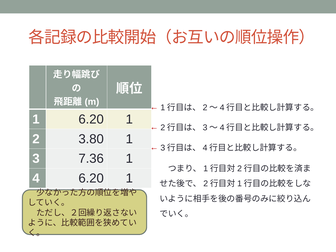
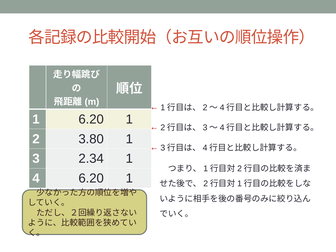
7.36: 7.36 -> 2.34 (91, 159)
